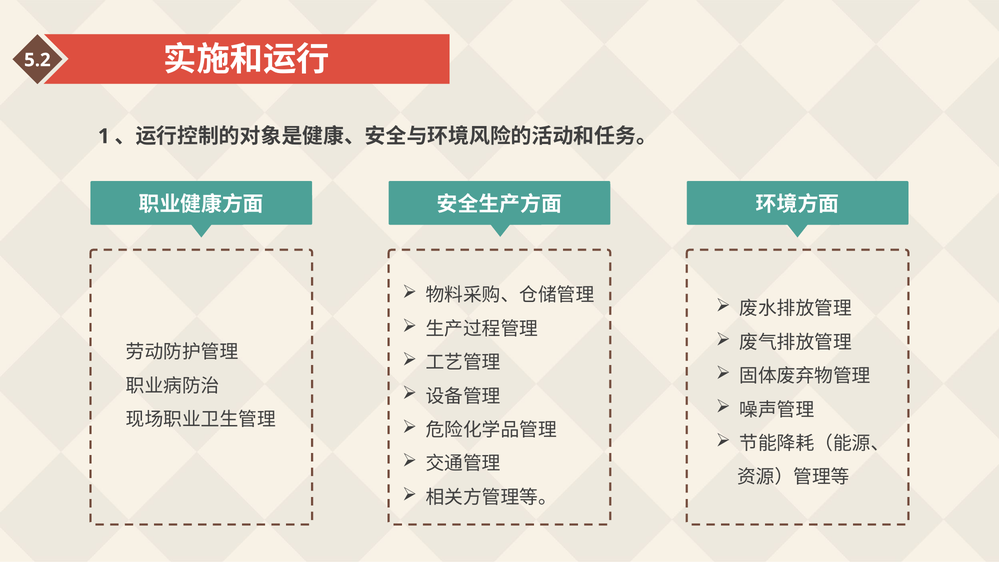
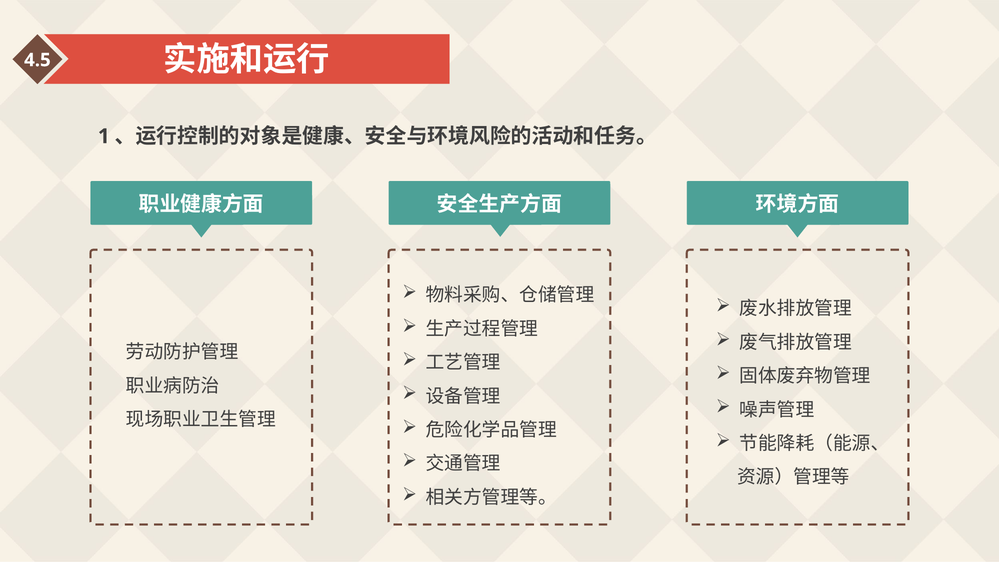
5.2: 5.2 -> 4.5 (37, 60)
